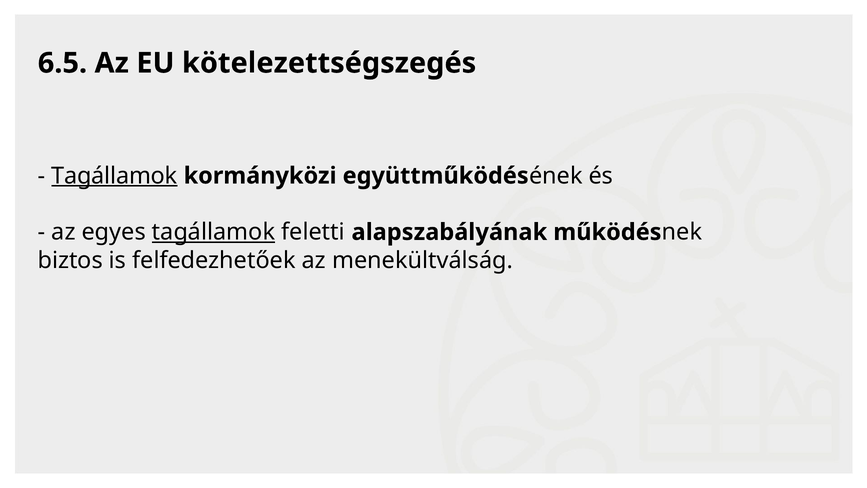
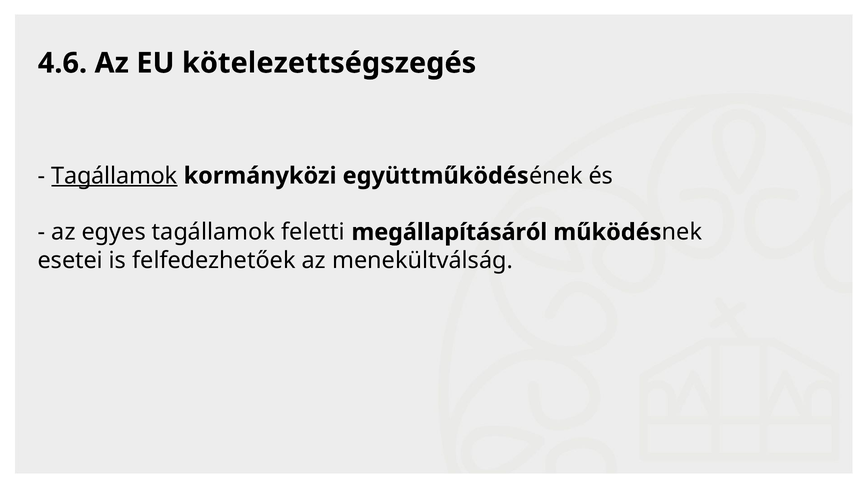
6.5: 6.5 -> 4.6 (62, 63)
tagállamok underline: present -> none (214, 232)
alapszabályának: alapszabályának -> megállapításáról (449, 232)
biztos: biztos -> esetei (70, 260)
